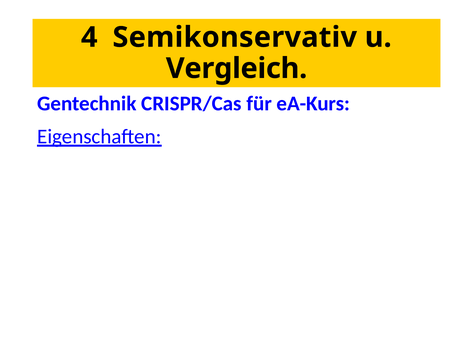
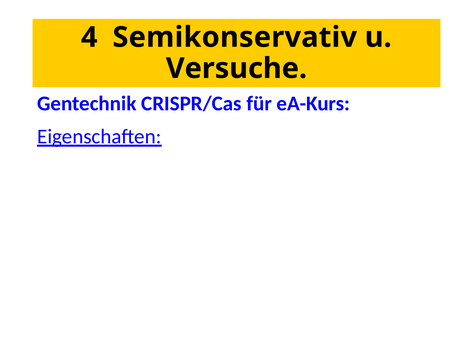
Vergleich: Vergleich -> Versuche (236, 69)
